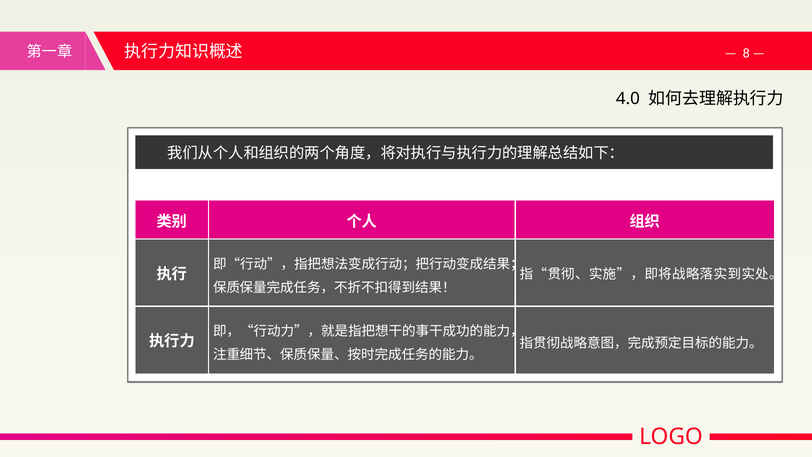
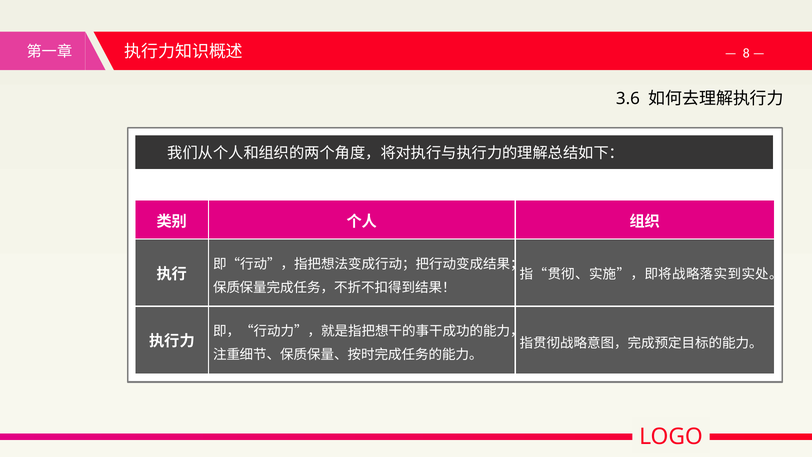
4.0: 4.0 -> 3.6 (628, 99)
